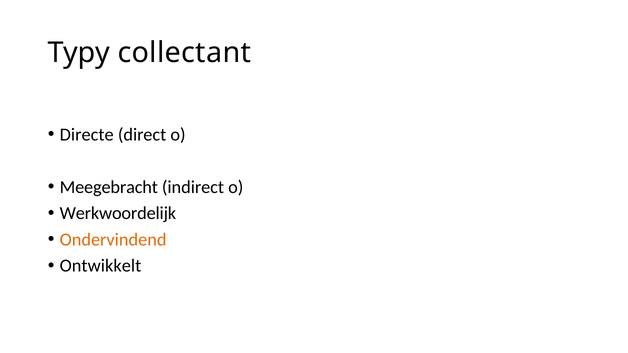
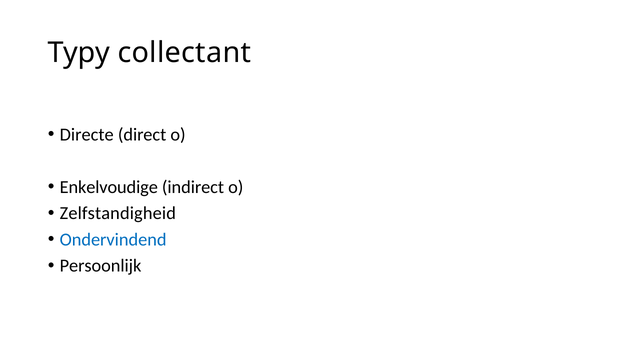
Meegebracht: Meegebracht -> Enkelvoudige (109, 187)
Werkwoordelijk: Werkwoordelijk -> Zelfstandigheid (118, 213)
Ondervindend colour: orange -> blue (113, 240)
Ontwikkelt: Ontwikkelt -> Persoonlijk (101, 266)
